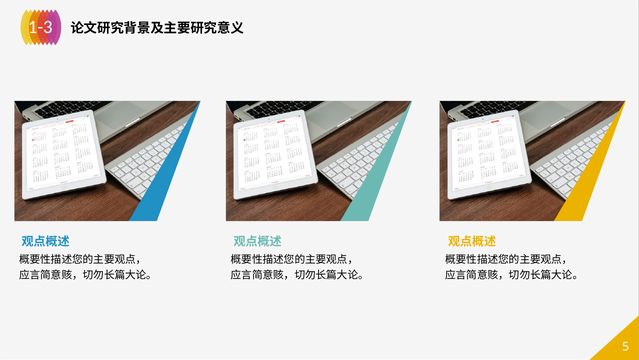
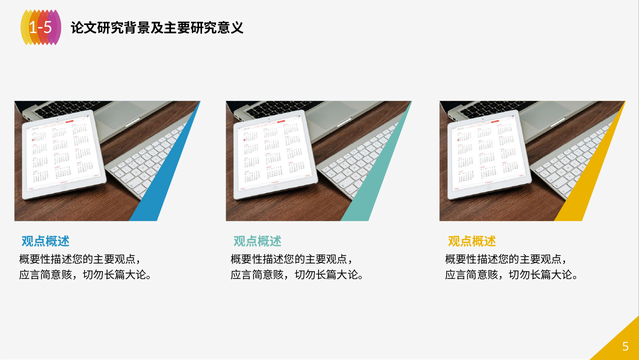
1-3: 1-3 -> 1-5 (40, 27)
